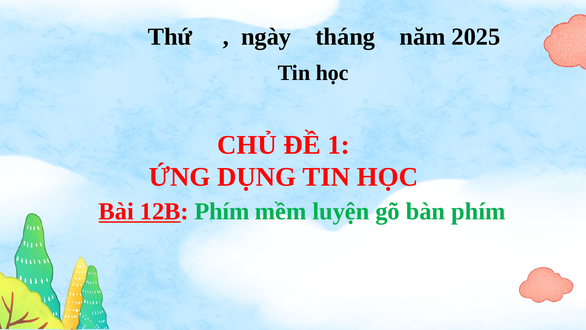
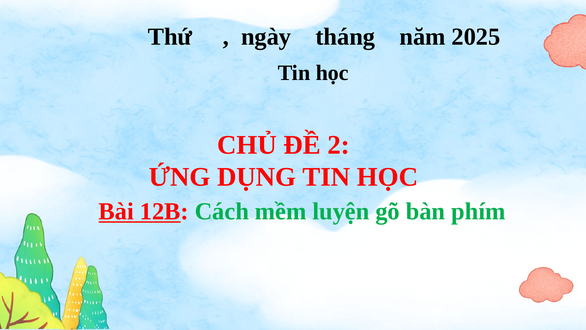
1: 1 -> 2 (339, 145)
12B Phím: Phím -> Cách (222, 211)
